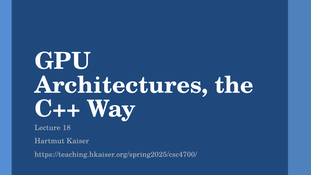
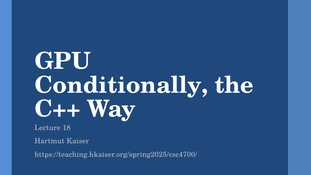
Architectures: Architectures -> Conditionally (121, 85)
